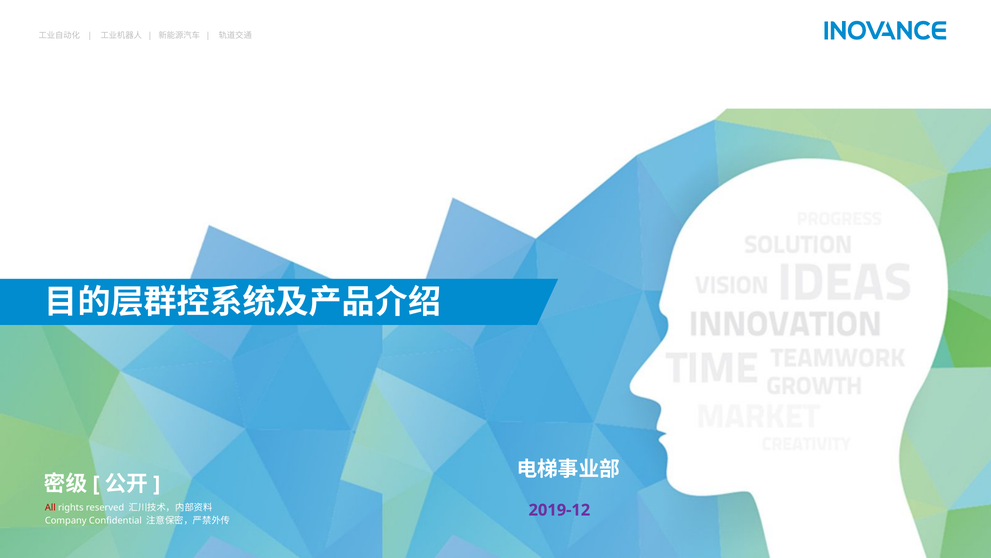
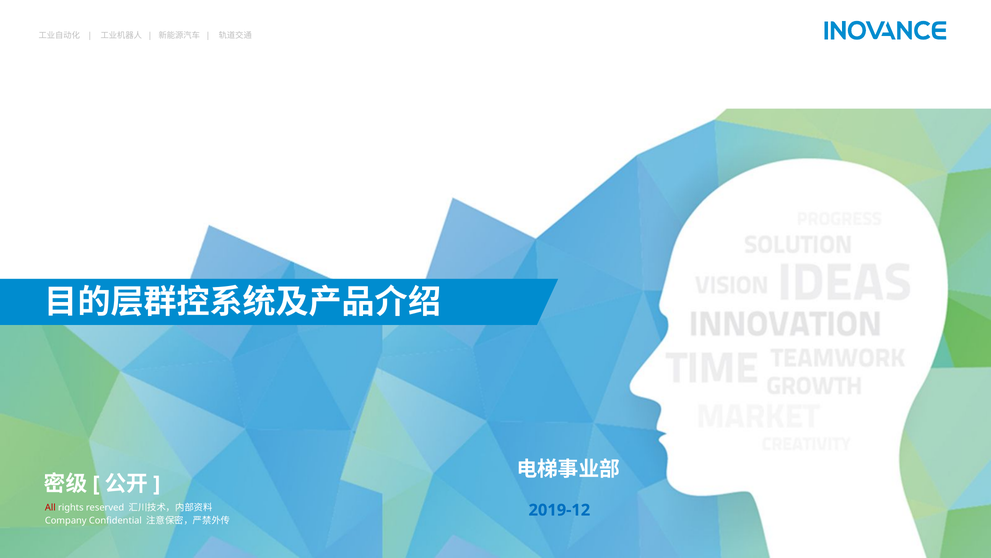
2019-12 colour: purple -> blue (559, 510)
